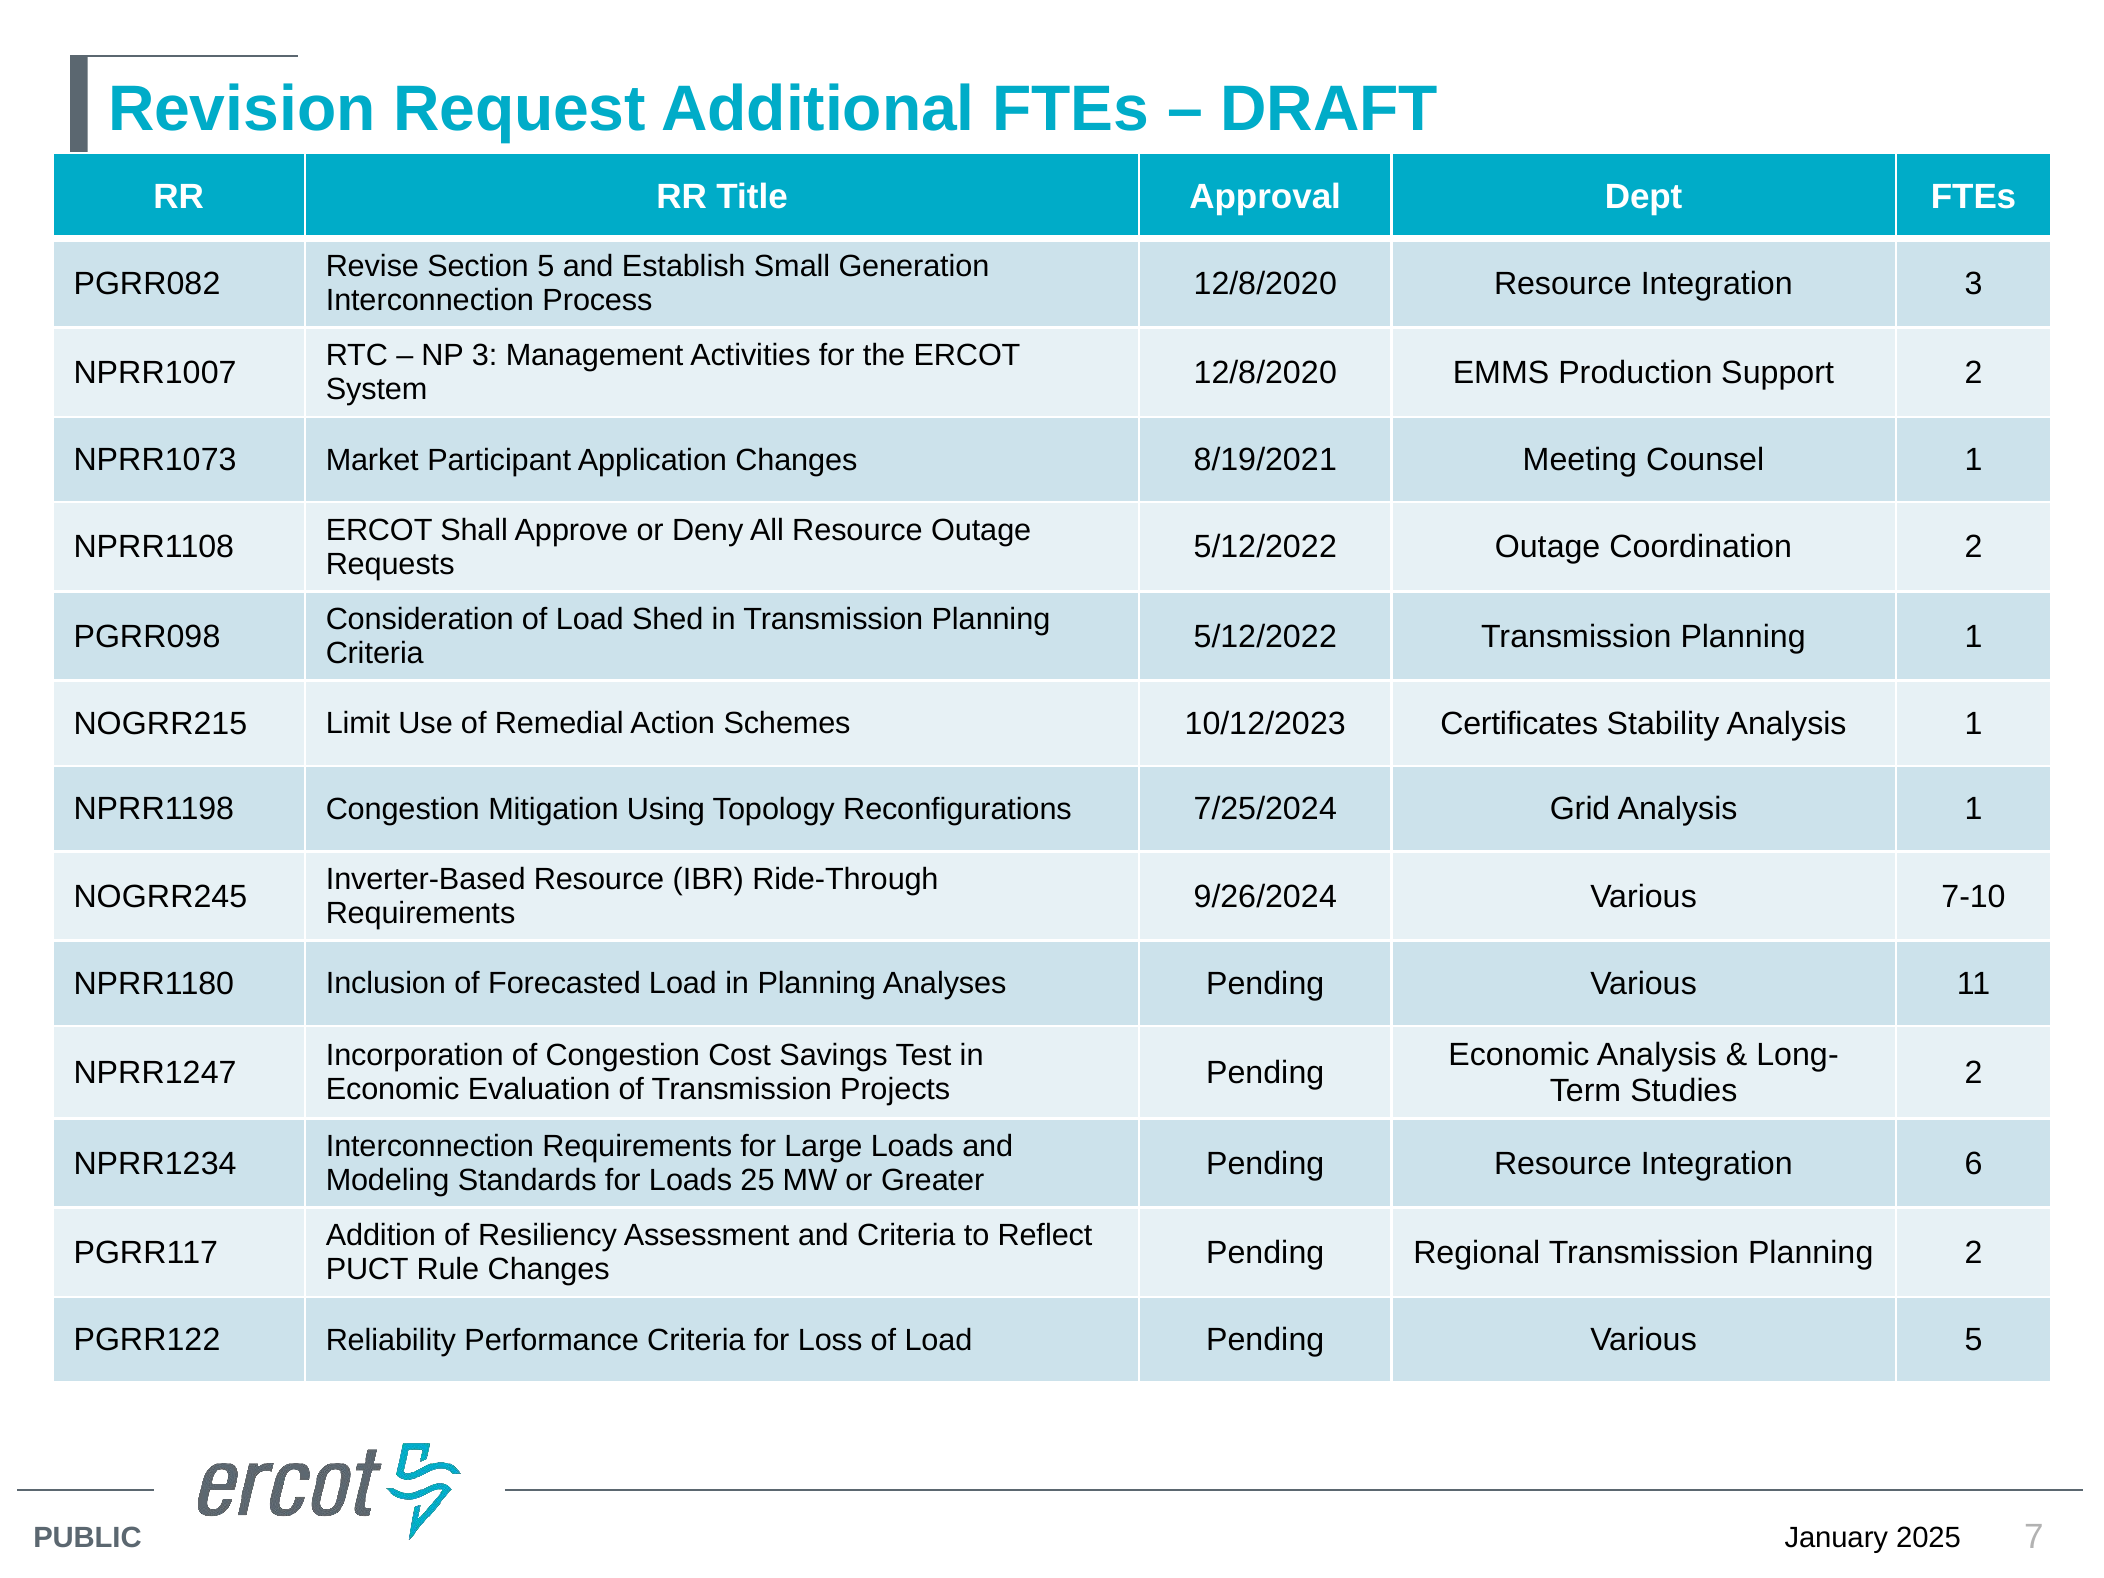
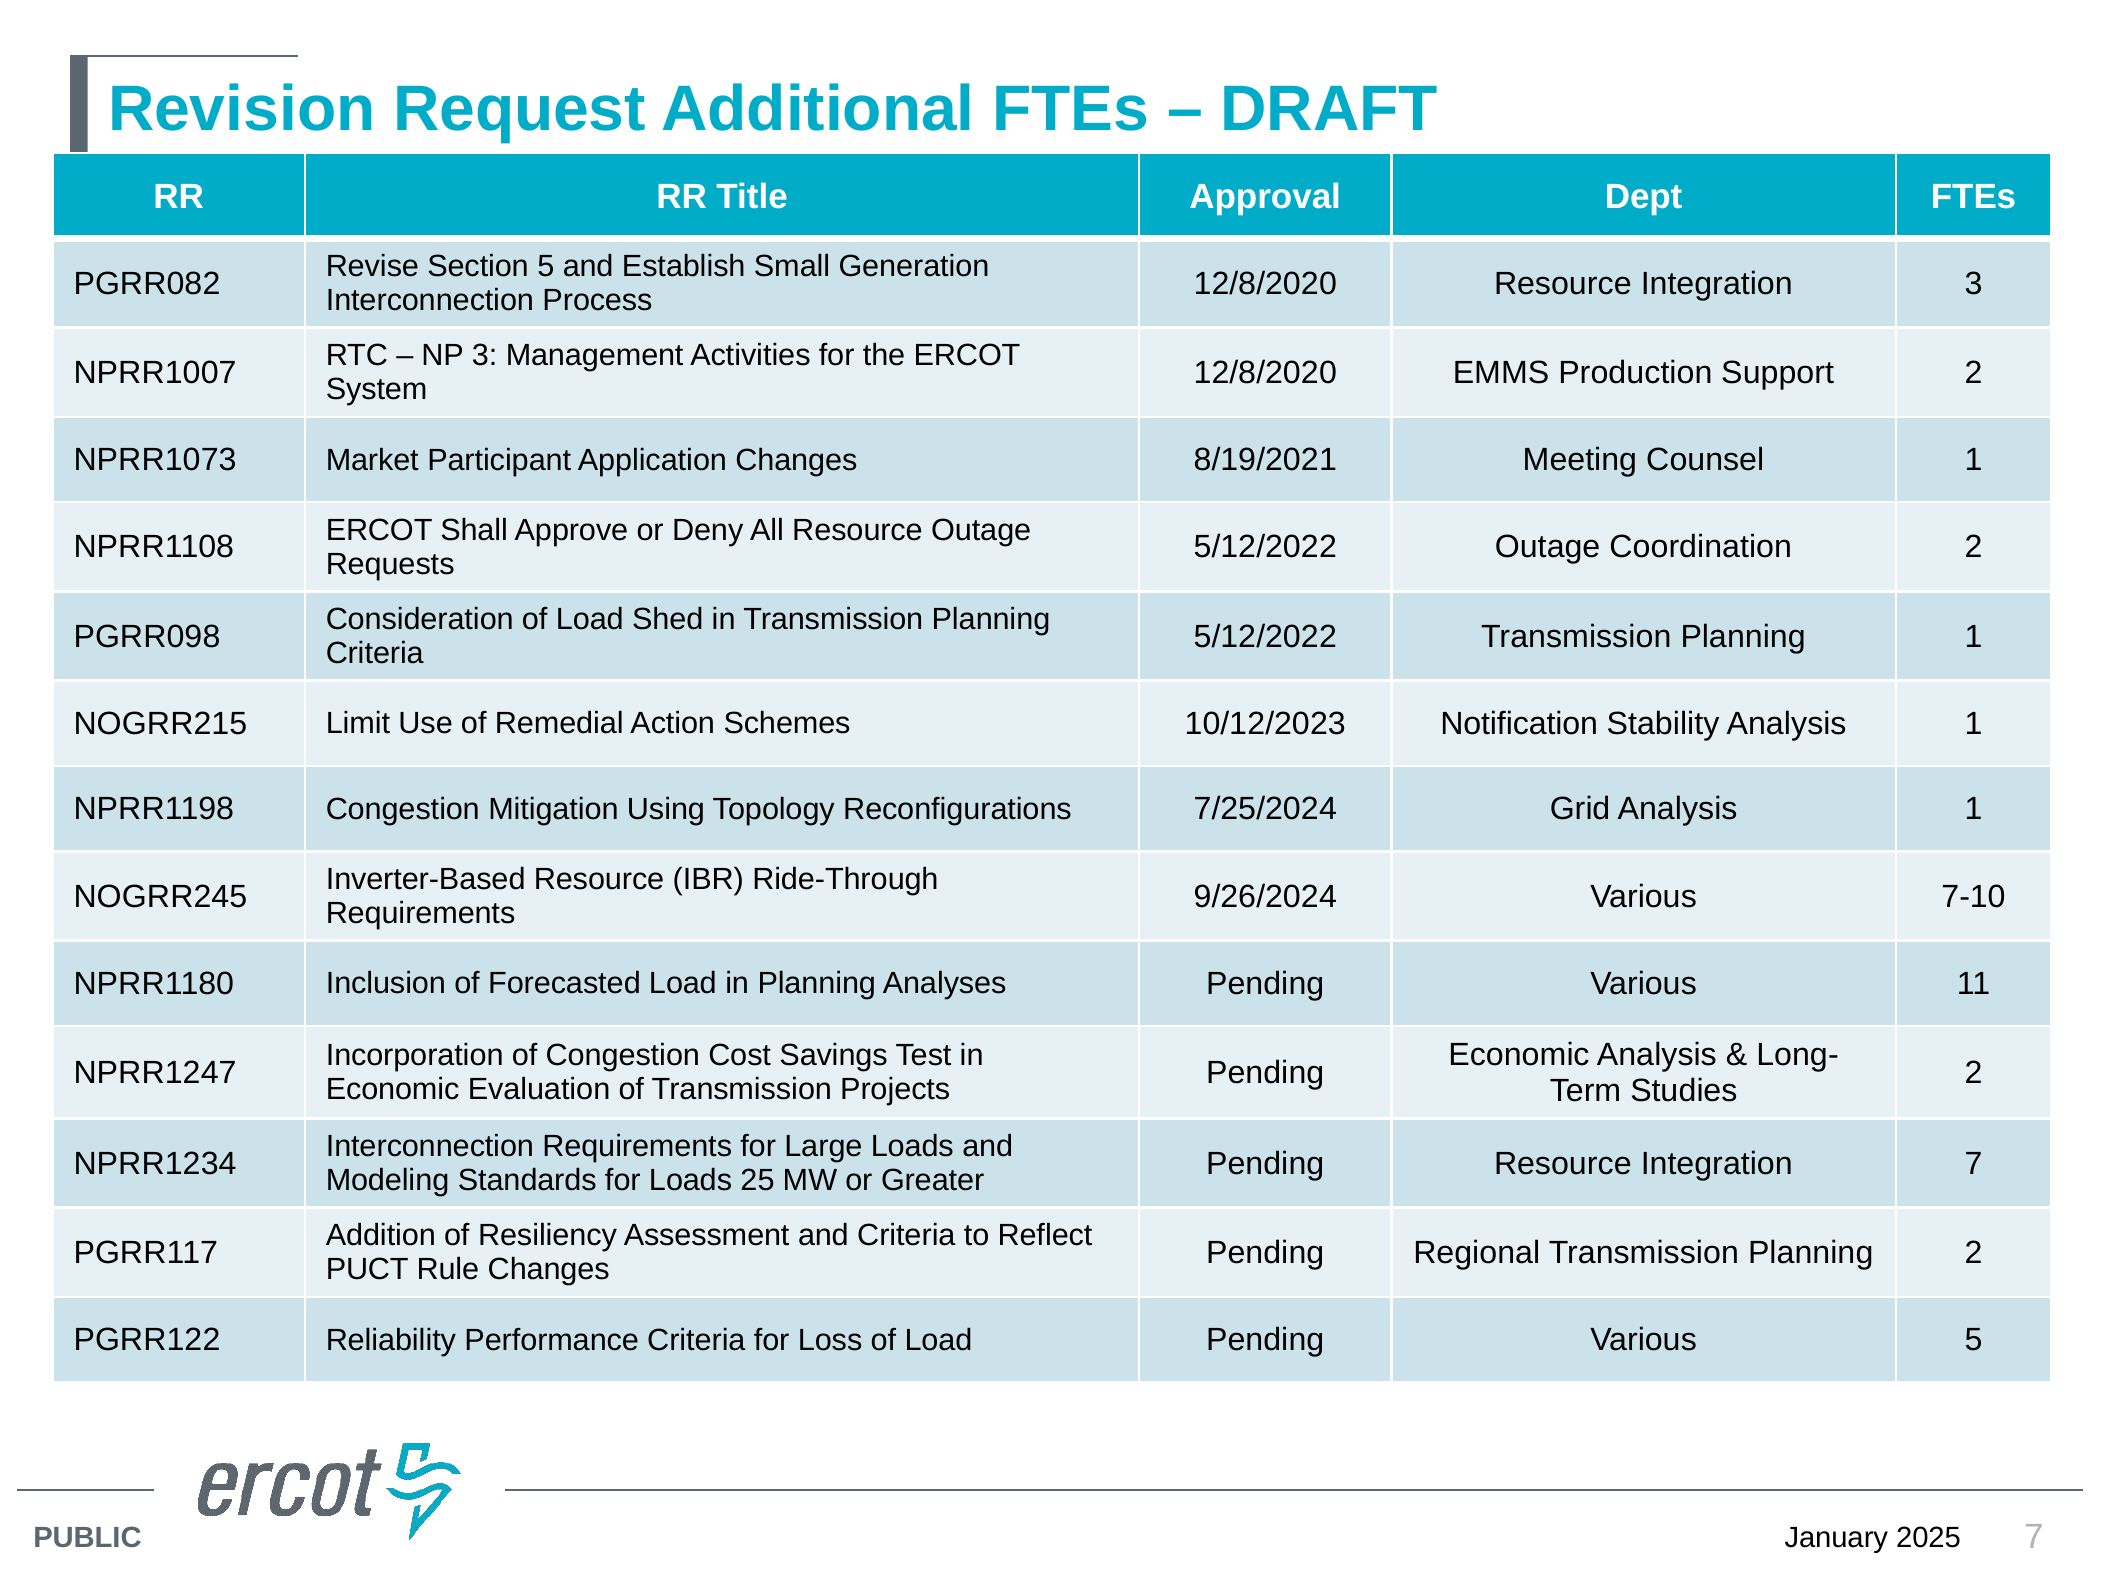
Certificates: Certificates -> Notification (1519, 724)
Integration 6: 6 -> 7 (1974, 1164)
